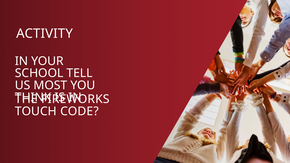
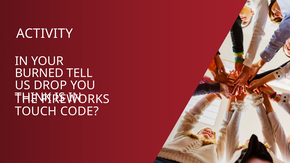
SCHOOL: SCHOOL -> BURNED (39, 73)
MOST: MOST -> DROP (50, 85)
